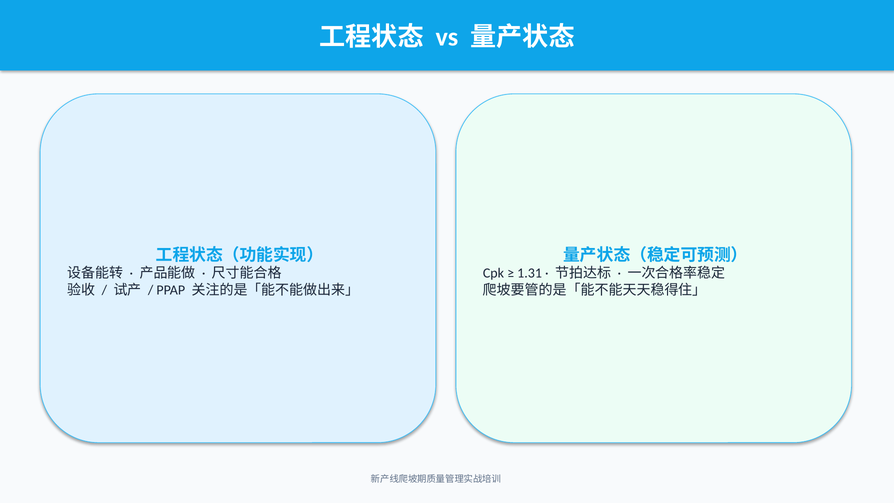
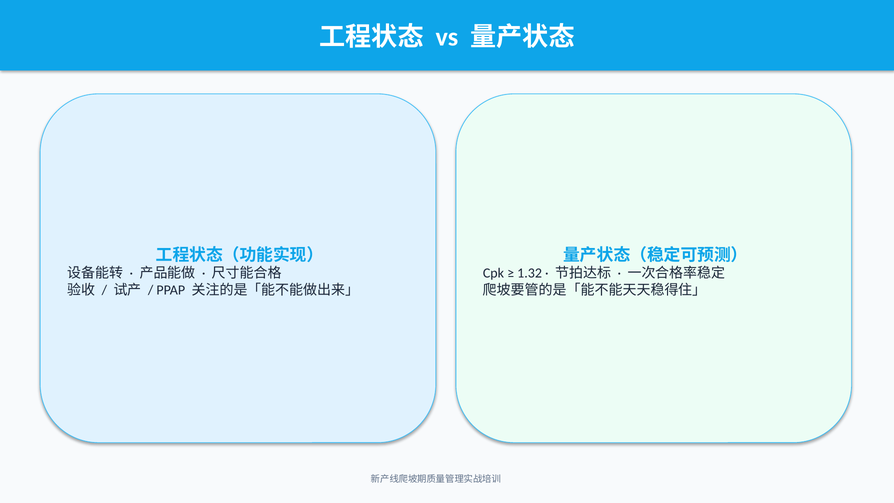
1.31: 1.31 -> 1.32 (530, 273)
